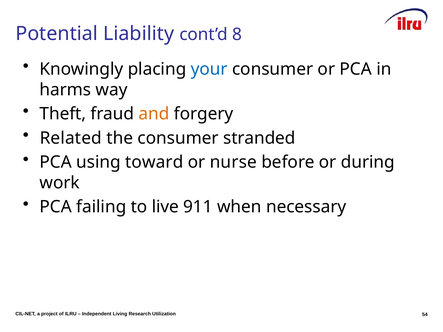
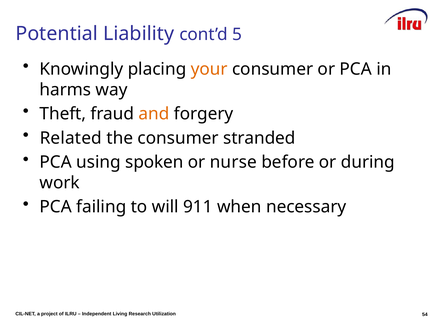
8: 8 -> 5 (237, 35)
your colour: blue -> orange (209, 69)
toward: toward -> spoken (154, 162)
live: live -> will (165, 207)
